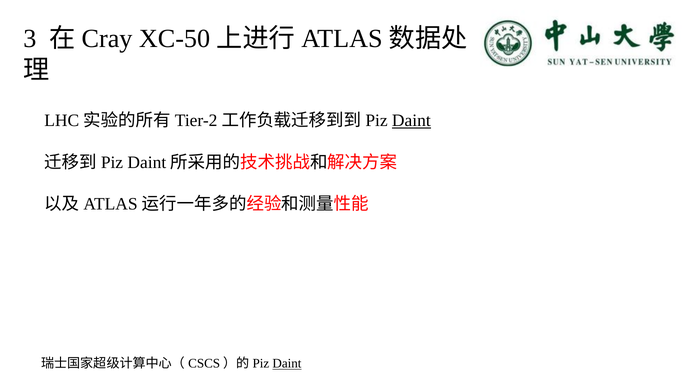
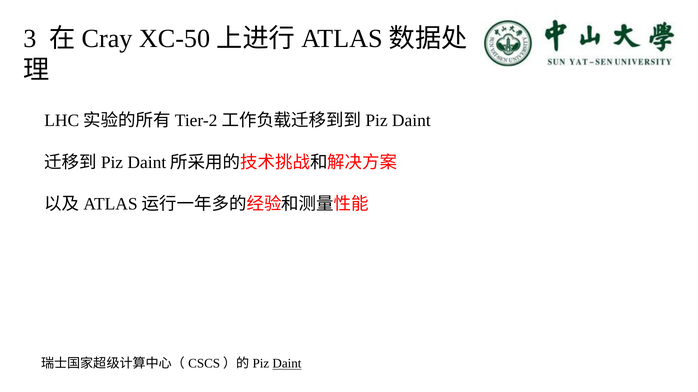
Daint underline: present -> none (411, 121)
